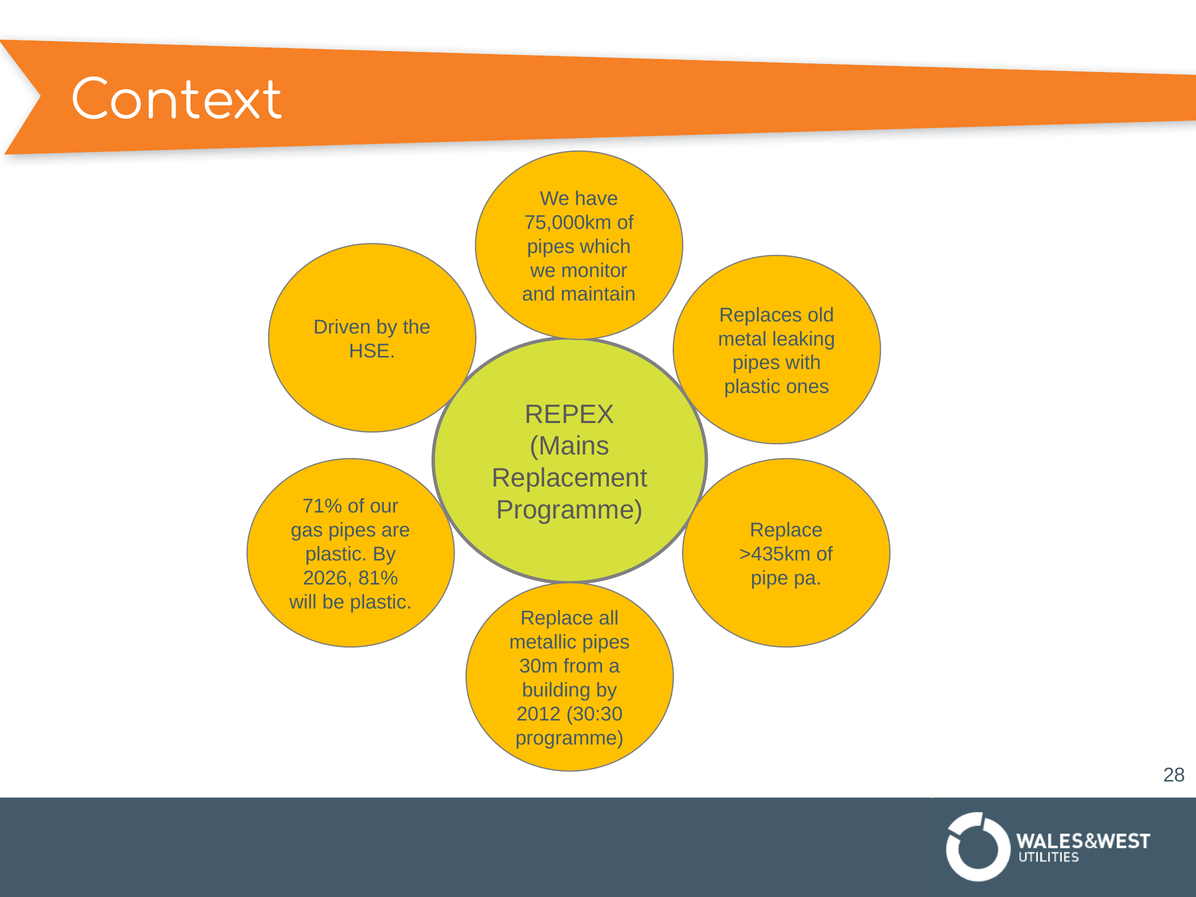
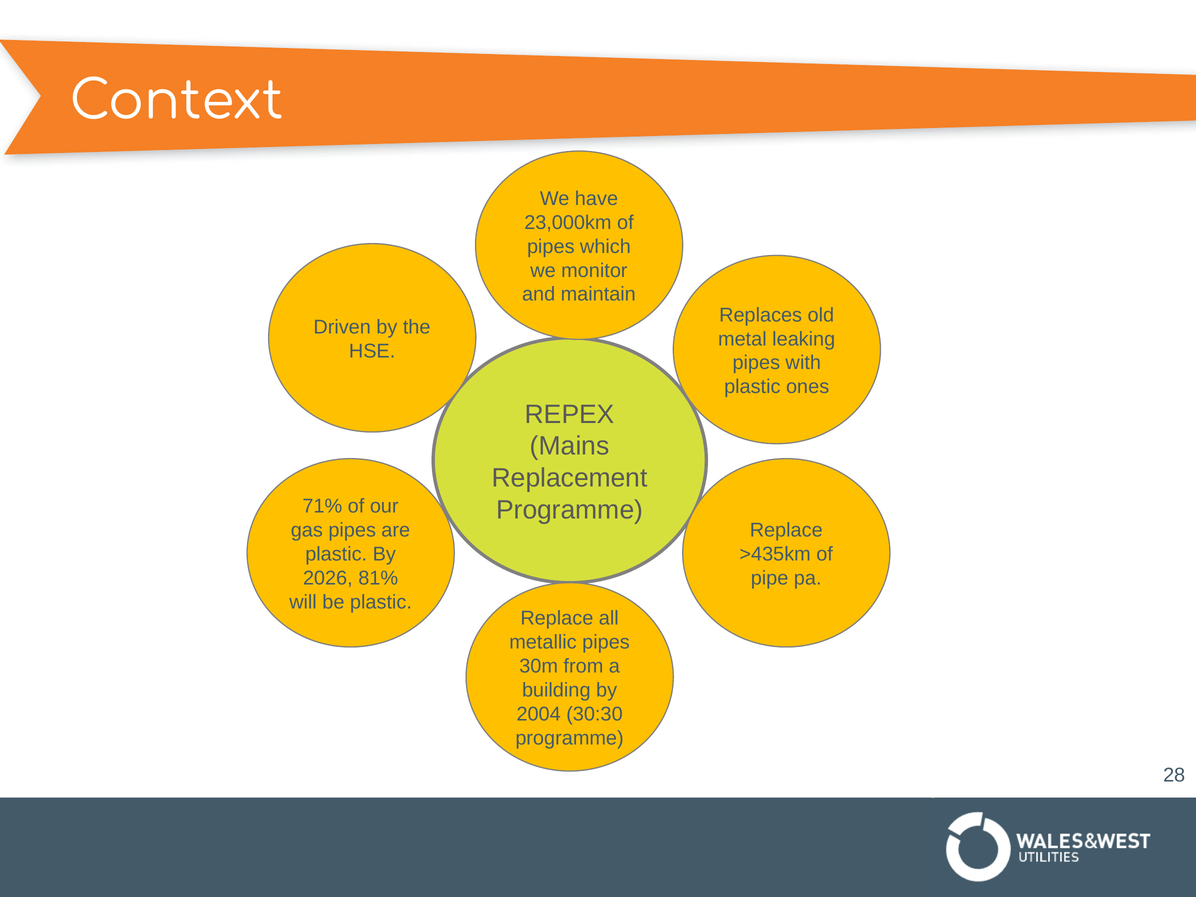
75,000km: 75,000km -> 23,000km (568, 223)
2012: 2012 -> 2004 (539, 714)
